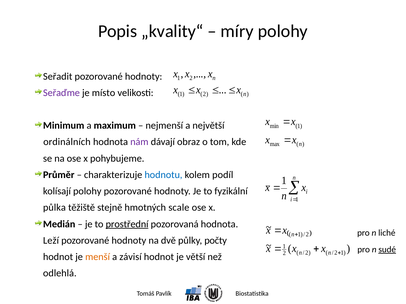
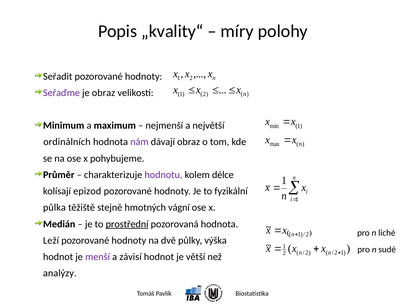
je místo: místo -> obraz (104, 93)
hodnotu colour: blue -> purple (163, 175)
podíl: podíl -> délce (223, 175)
kolísají polohy: polohy -> epizod (87, 191)
scale: scale -> vágní (179, 208)
počty: počty -> výška (216, 241)
sudé underline: present -> none (387, 250)
menší colour: orange -> purple (98, 257)
odlehlá: odlehlá -> analýzy (60, 274)
